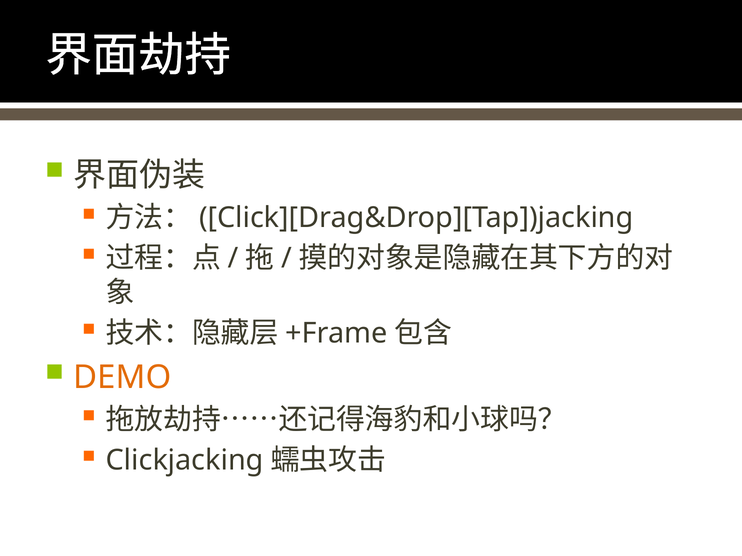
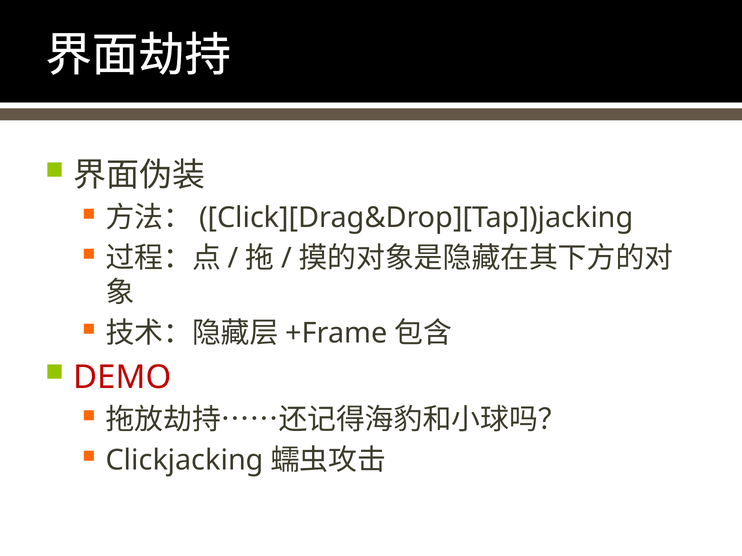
DEMO colour: orange -> red (122, 378)
